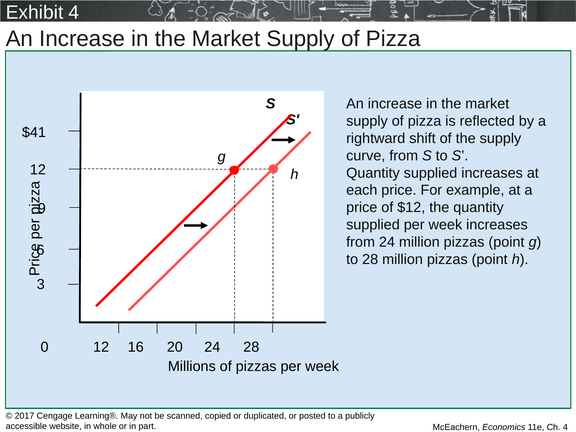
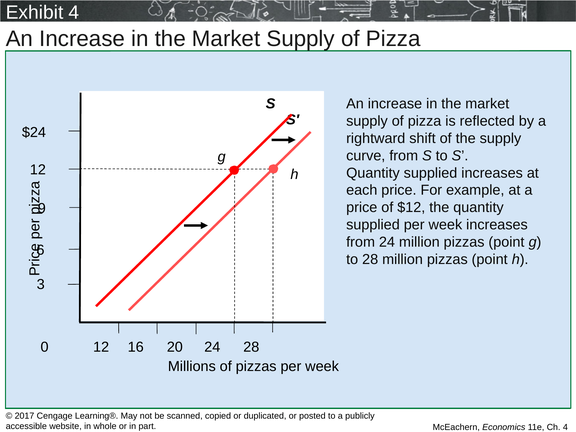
$41: $41 -> $24 (34, 132)
